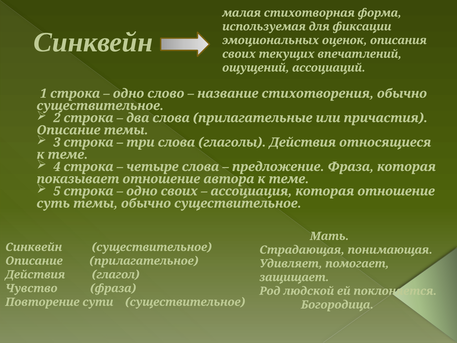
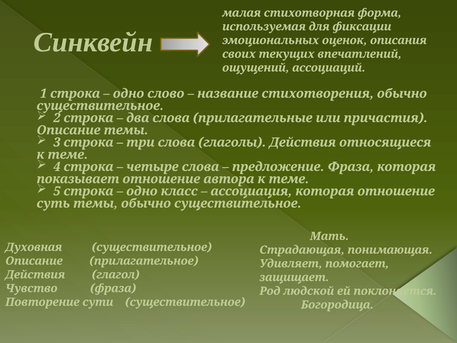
одно своих: своих -> класс (179, 191)
Синквейн: Синквейн -> Духовная (34, 247)
